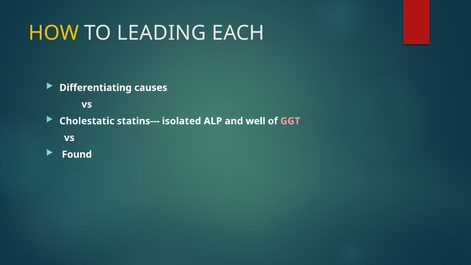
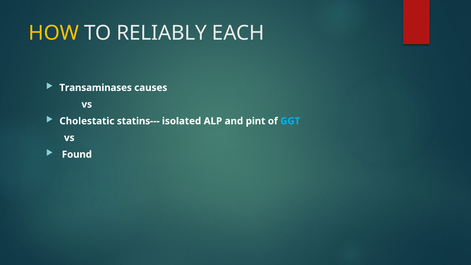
LEADING: LEADING -> RELIABLY (162, 33)
Differentiating: Differentiating -> Transaminases (96, 88)
well: well -> pint (256, 121)
GGT colour: pink -> light blue (290, 121)
